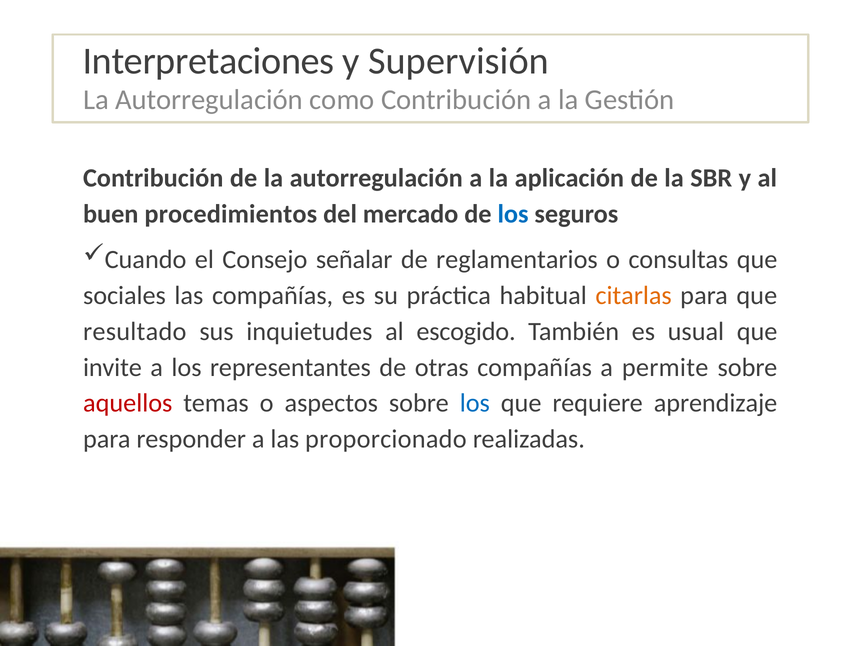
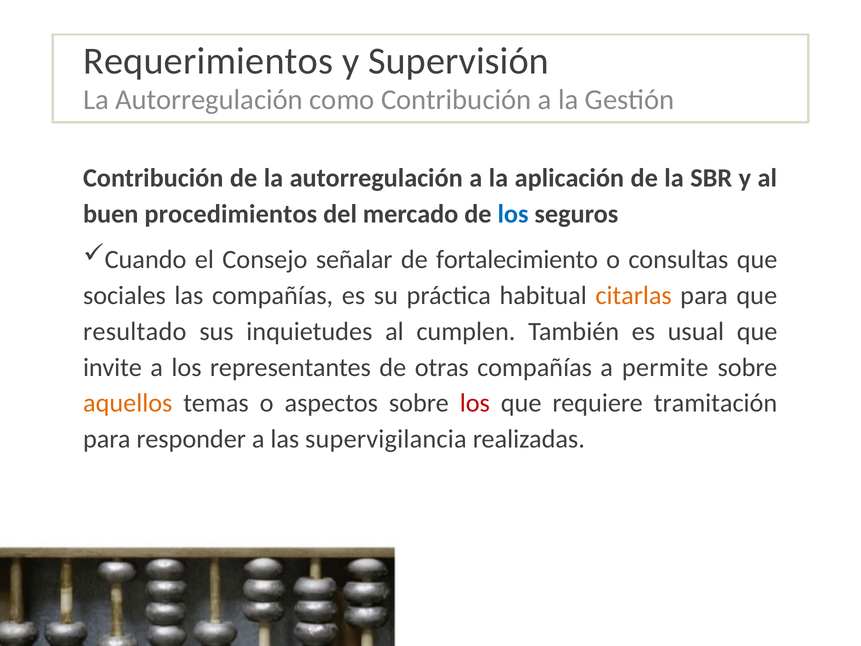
Interpretaciones: Interpretaciones -> Requerimientos (208, 61)
reglamentarios: reglamentarios -> fortalecimiento (517, 259)
escogido: escogido -> cumplen (466, 331)
aquellos colour: red -> orange (128, 403)
los colour: blue -> red (475, 403)
aprendizaje: aprendizaje -> tramitación (716, 403)
proporcionado: proporcionado -> supervigilancia (386, 439)
